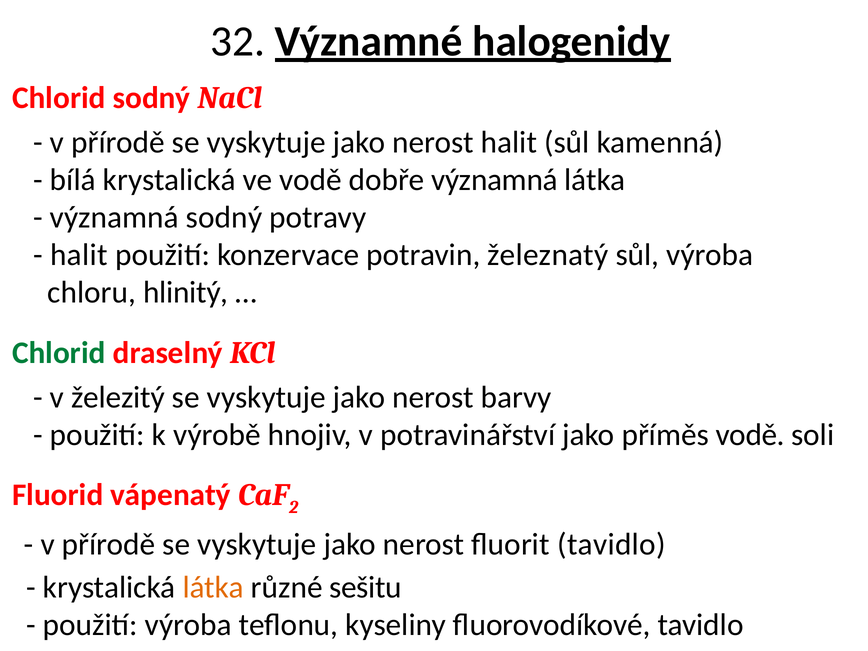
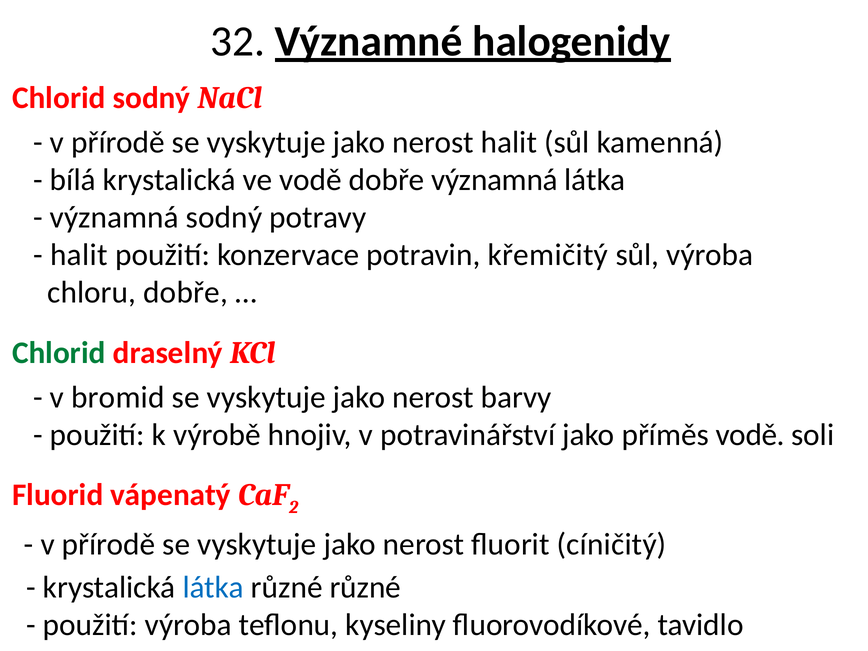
železnatý: železnatý -> křemičitý (548, 255)
chloru hlinitý: hlinitý -> dobře (186, 293)
železitý: železitý -> bromid (118, 397)
fluorit tavidlo: tavidlo -> cíničitý (612, 545)
látka colour: orange -> blue (213, 587)
různé sešitu: sešitu -> různé (365, 587)
